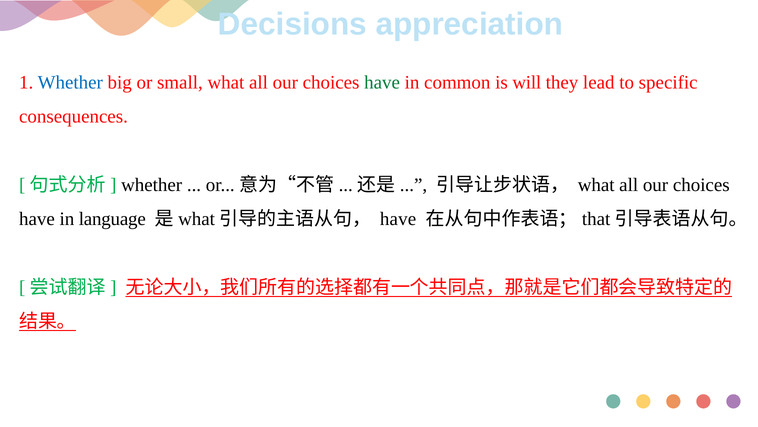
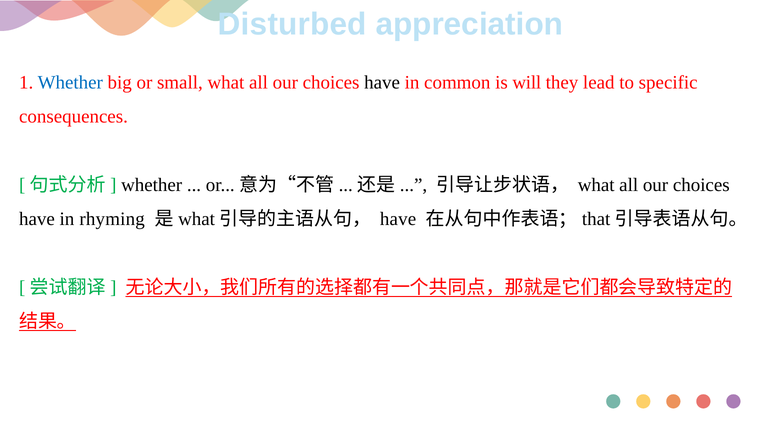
Decisions: Decisions -> Disturbed (292, 24)
have colour: green -> black (382, 82)
language: language -> rhyming (112, 219)
